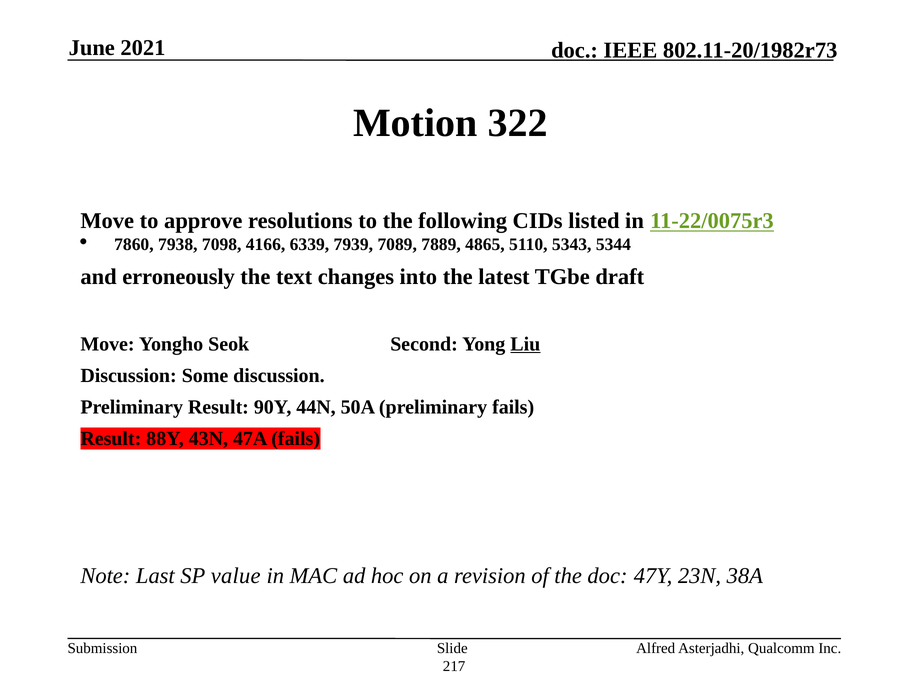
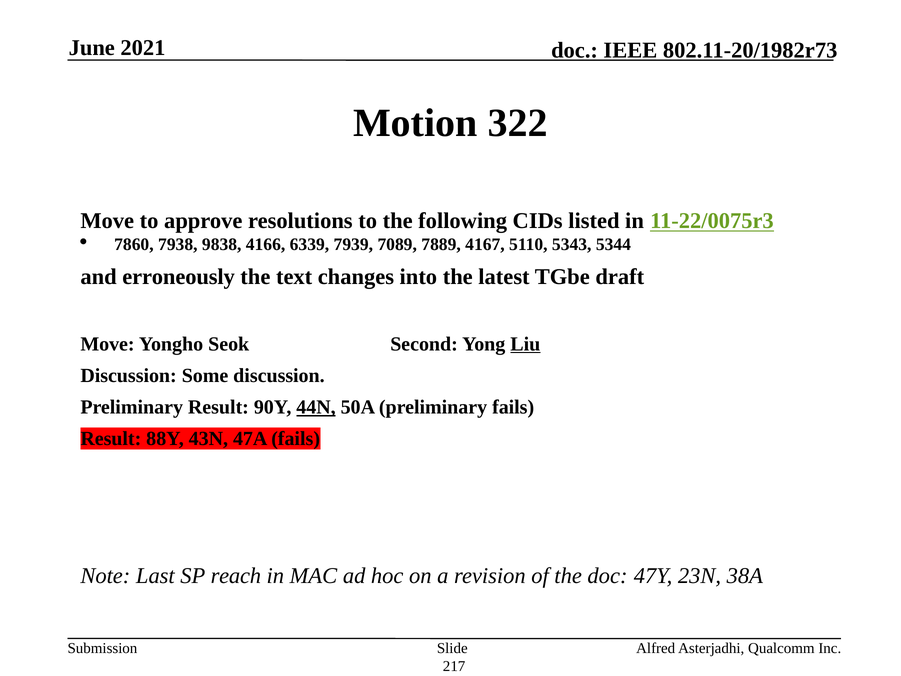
7098: 7098 -> 9838 (222, 245)
4865: 4865 -> 4167 (485, 245)
44N underline: none -> present (316, 407)
value: value -> reach (236, 575)
